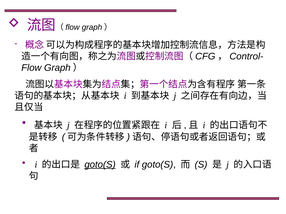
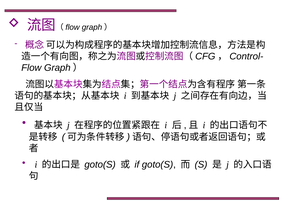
goto(S underline: present -> none (100, 165)
